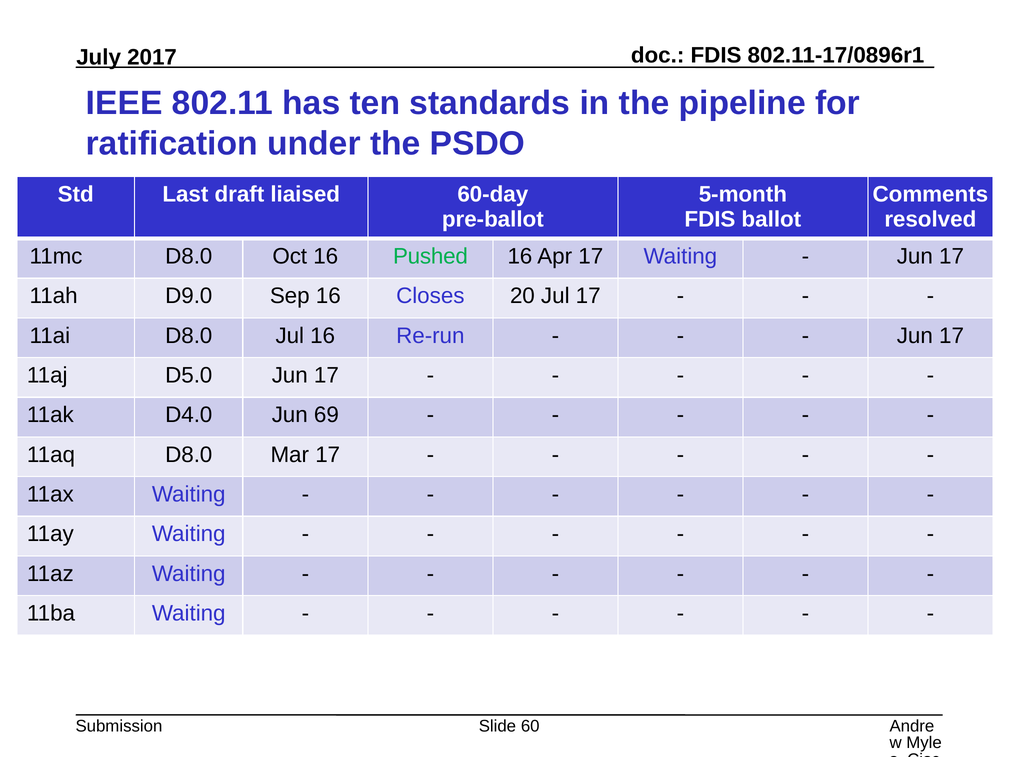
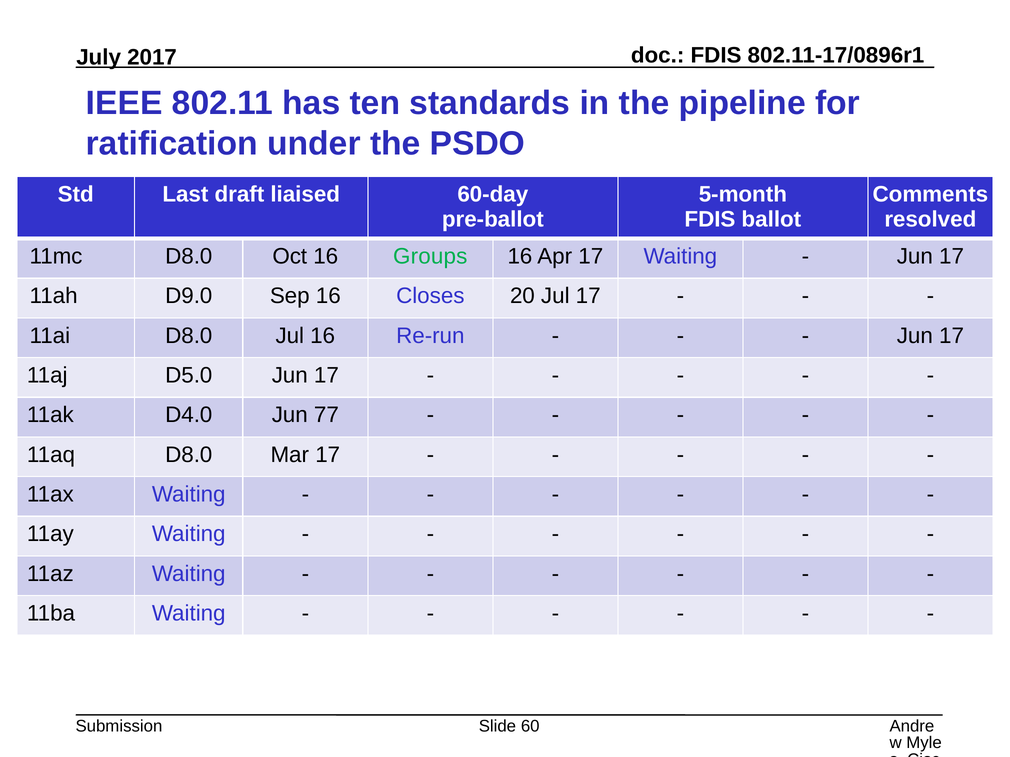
Pushed: Pushed -> Groups (430, 257)
69: 69 -> 77 (326, 415)
